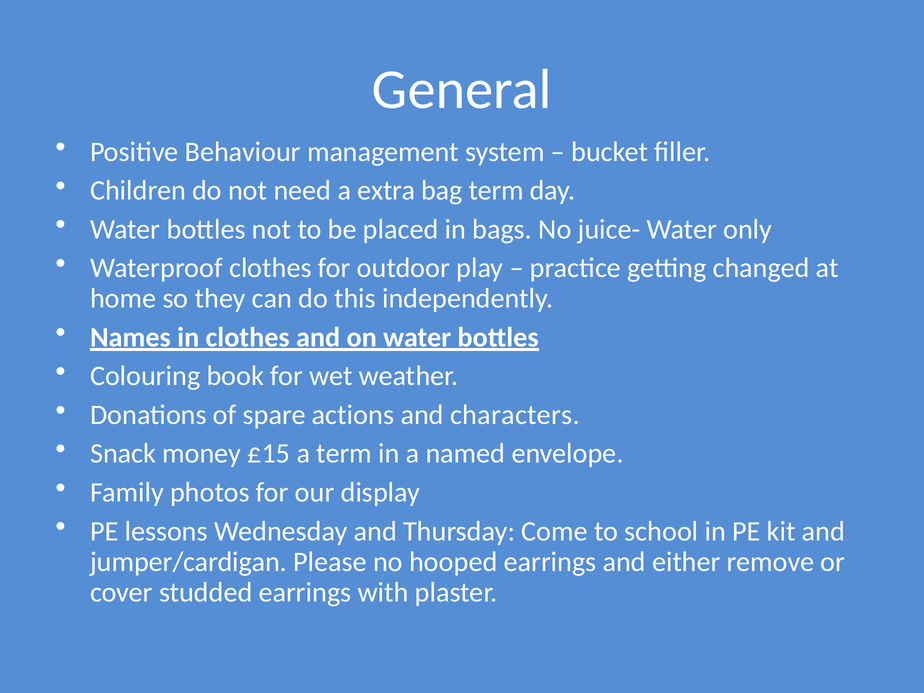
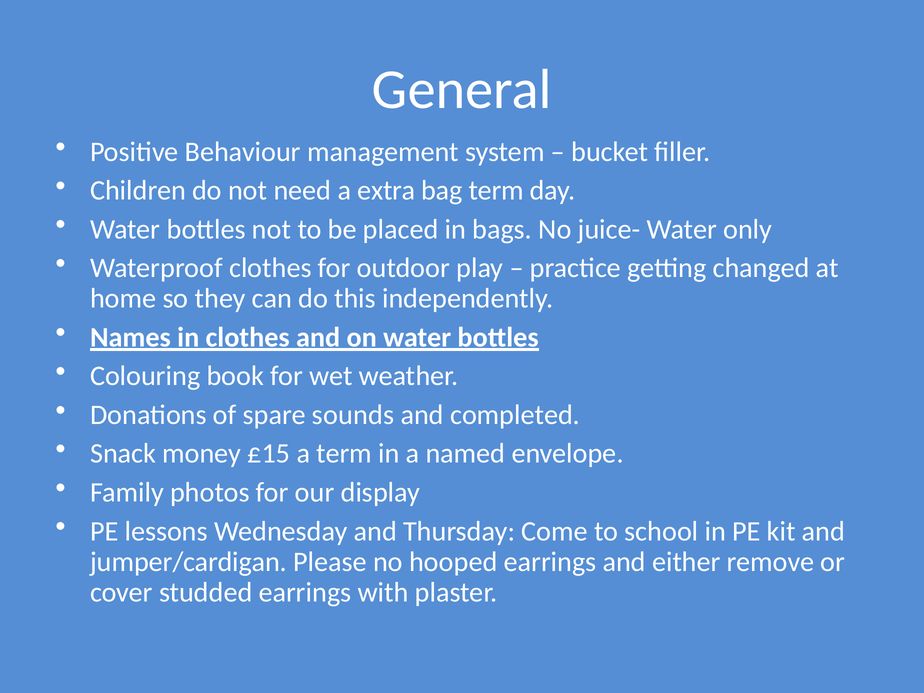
actions: actions -> sounds (353, 415)
characters: characters -> completed (515, 415)
